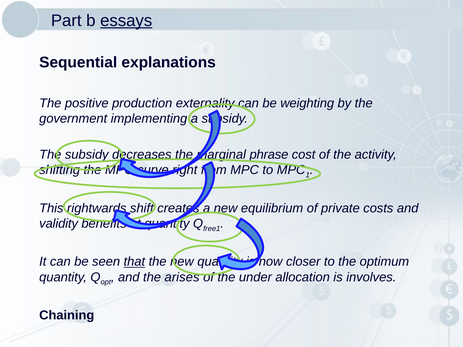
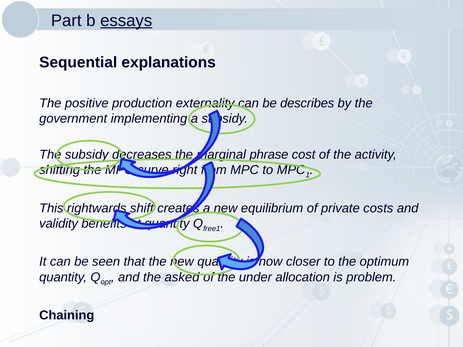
weighting: weighting -> describes (307, 103)
that underline: present -> none (134, 262)
arises: arises -> asked (182, 277)
involves: involves -> problem (371, 277)
